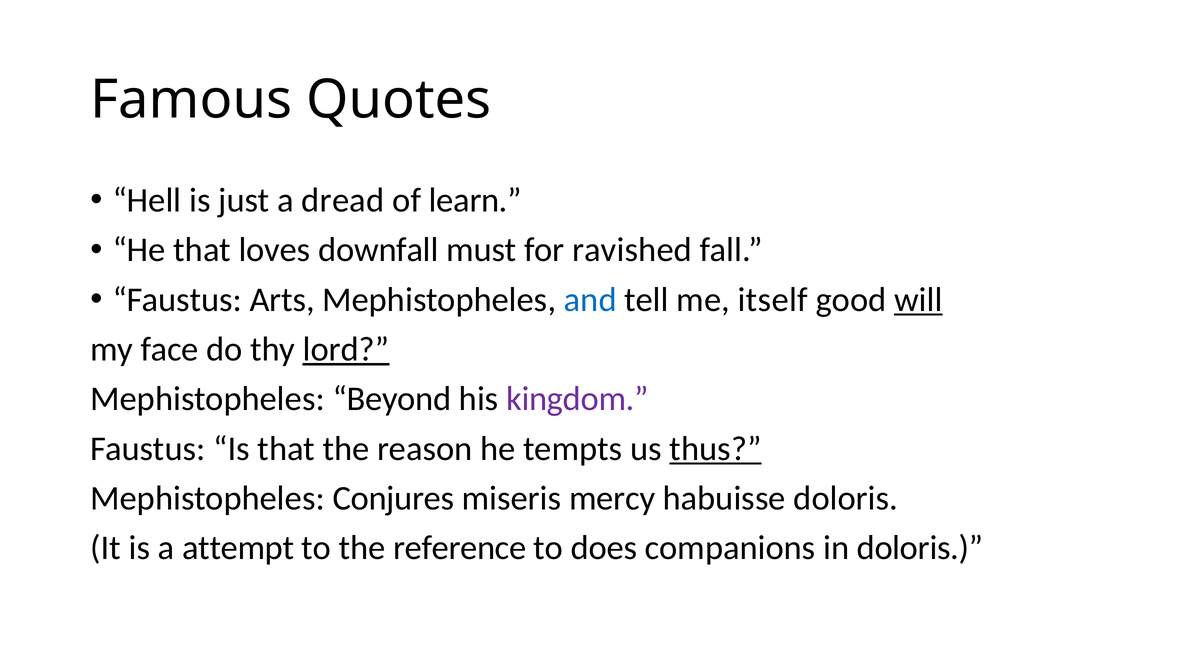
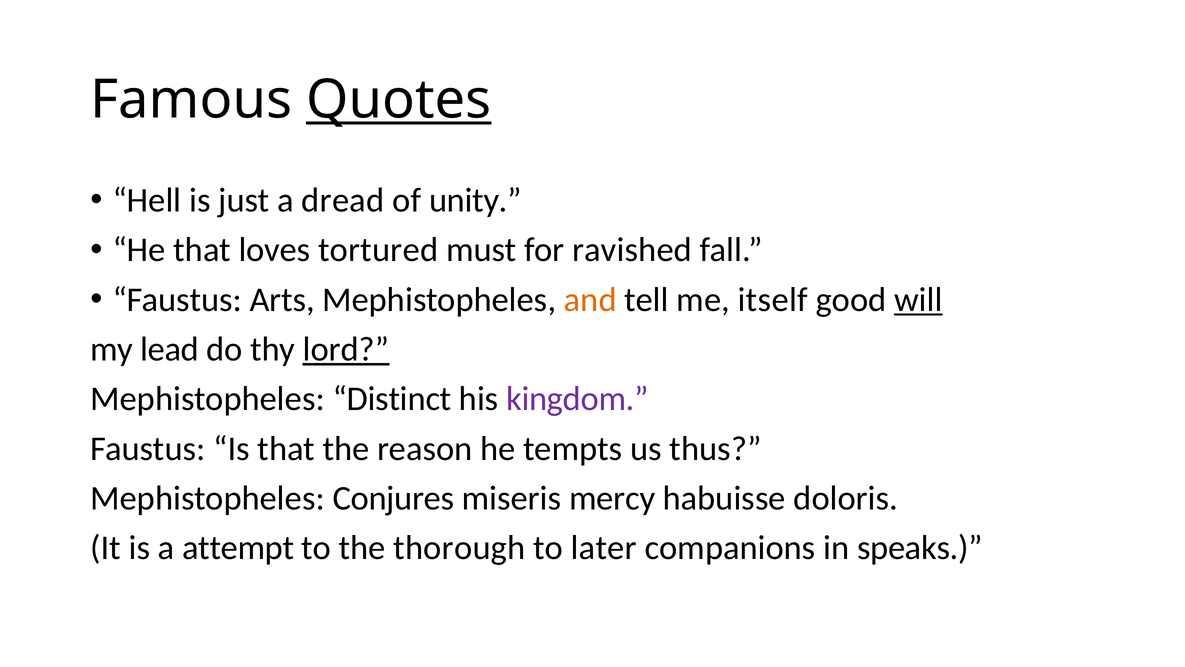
Quotes underline: none -> present (399, 100)
learn: learn -> unity (475, 200)
downfall: downfall -> tortured (378, 250)
and colour: blue -> orange (590, 300)
face: face -> lead (170, 349)
Beyond: Beyond -> Distinct (392, 399)
thus underline: present -> none (715, 448)
reference: reference -> thorough (459, 548)
does: does -> later (604, 548)
in doloris: doloris -> speaks (920, 548)
